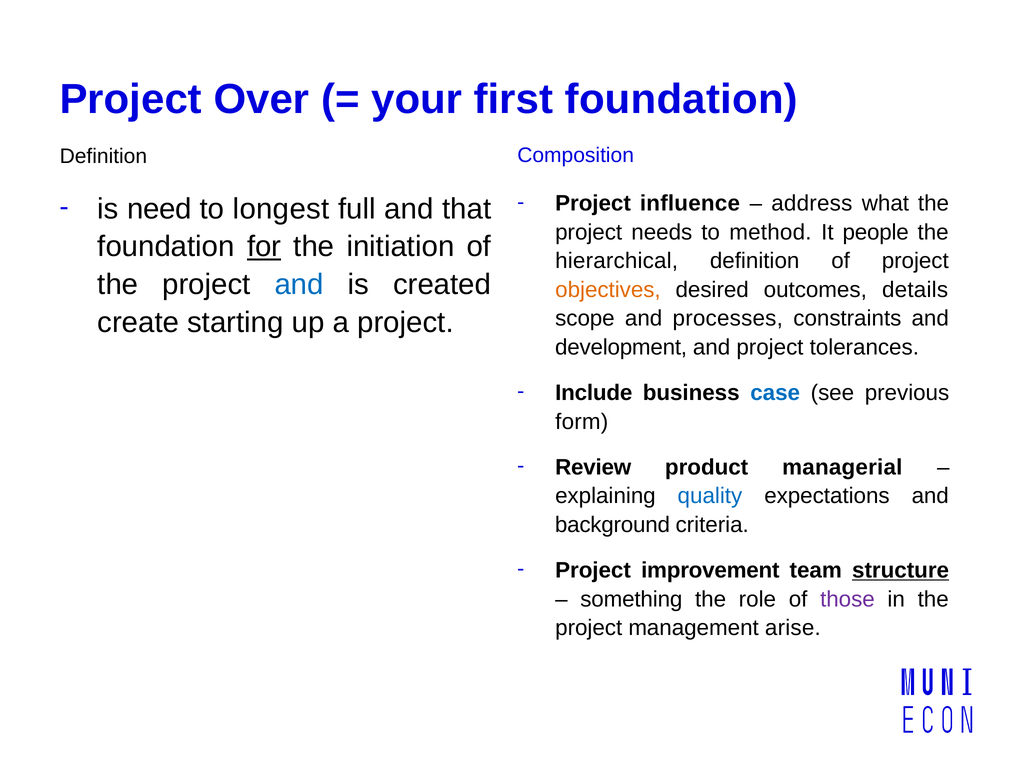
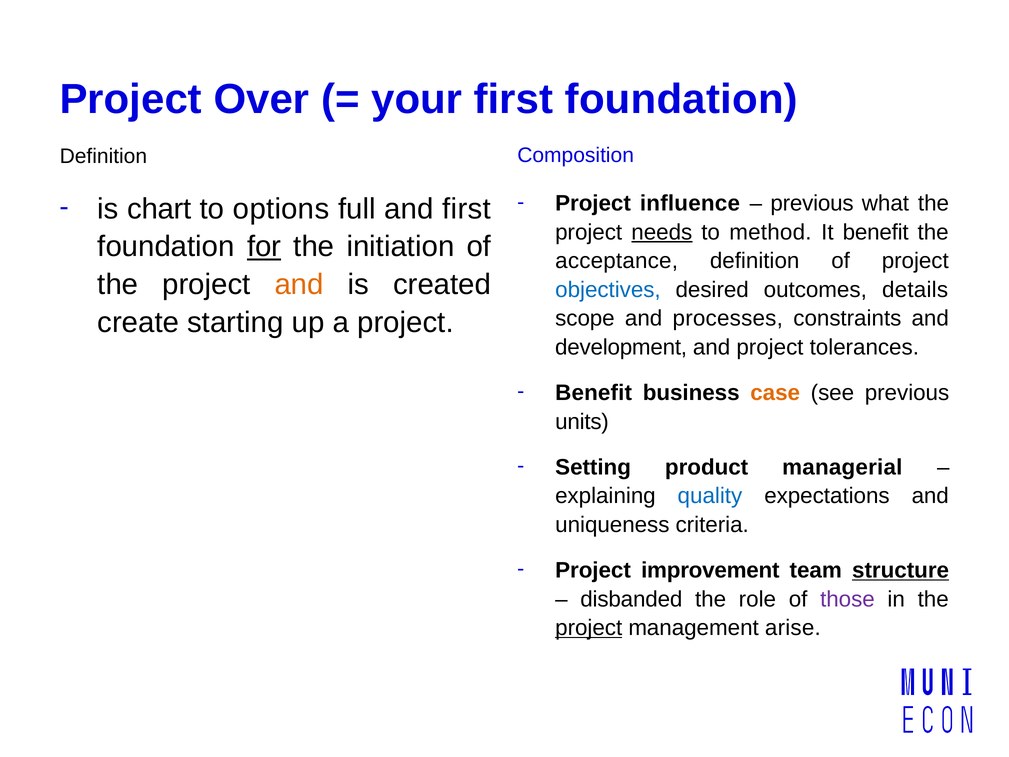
address: address -> previous (812, 203)
need: need -> chart (159, 209)
longest: longest -> options (281, 209)
and that: that -> first (467, 209)
needs underline: none -> present (662, 232)
It people: people -> benefit (876, 232)
hierarchical: hierarchical -> acceptance (617, 261)
and colour: blue -> orange (299, 284)
objectives colour: orange -> blue (608, 290)
Include: Include -> Benefit (594, 393)
case colour: blue -> orange (775, 393)
form: form -> units (582, 422)
Review: Review -> Setting (593, 467)
background: background -> uniqueness (612, 525)
something: something -> disbanded (631, 599)
project underline: none -> present (589, 628)
